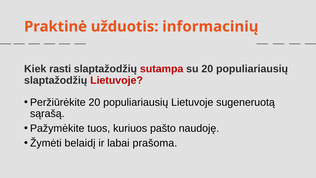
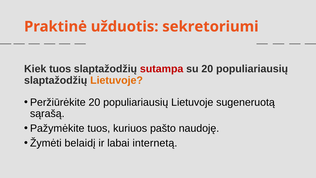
informacinių: informacinių -> sekretoriumi (210, 27)
Kiek rasti: rasti -> tuos (60, 69)
Lietuvoje colour: red -> orange (117, 80)
prašoma: prašoma -> internetą (155, 143)
